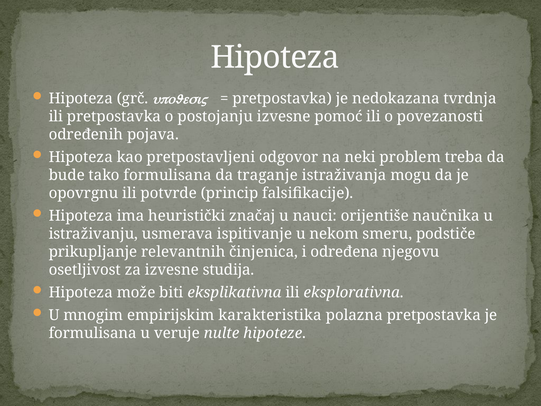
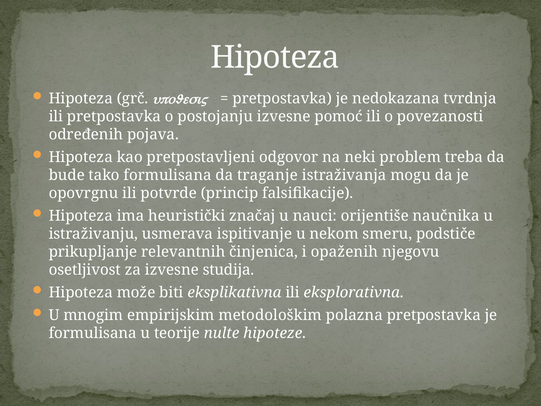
određena: određena -> opaženih (344, 252)
karakteristika: karakteristika -> metodološkim (270, 315)
veruje: veruje -> teorije (177, 333)
